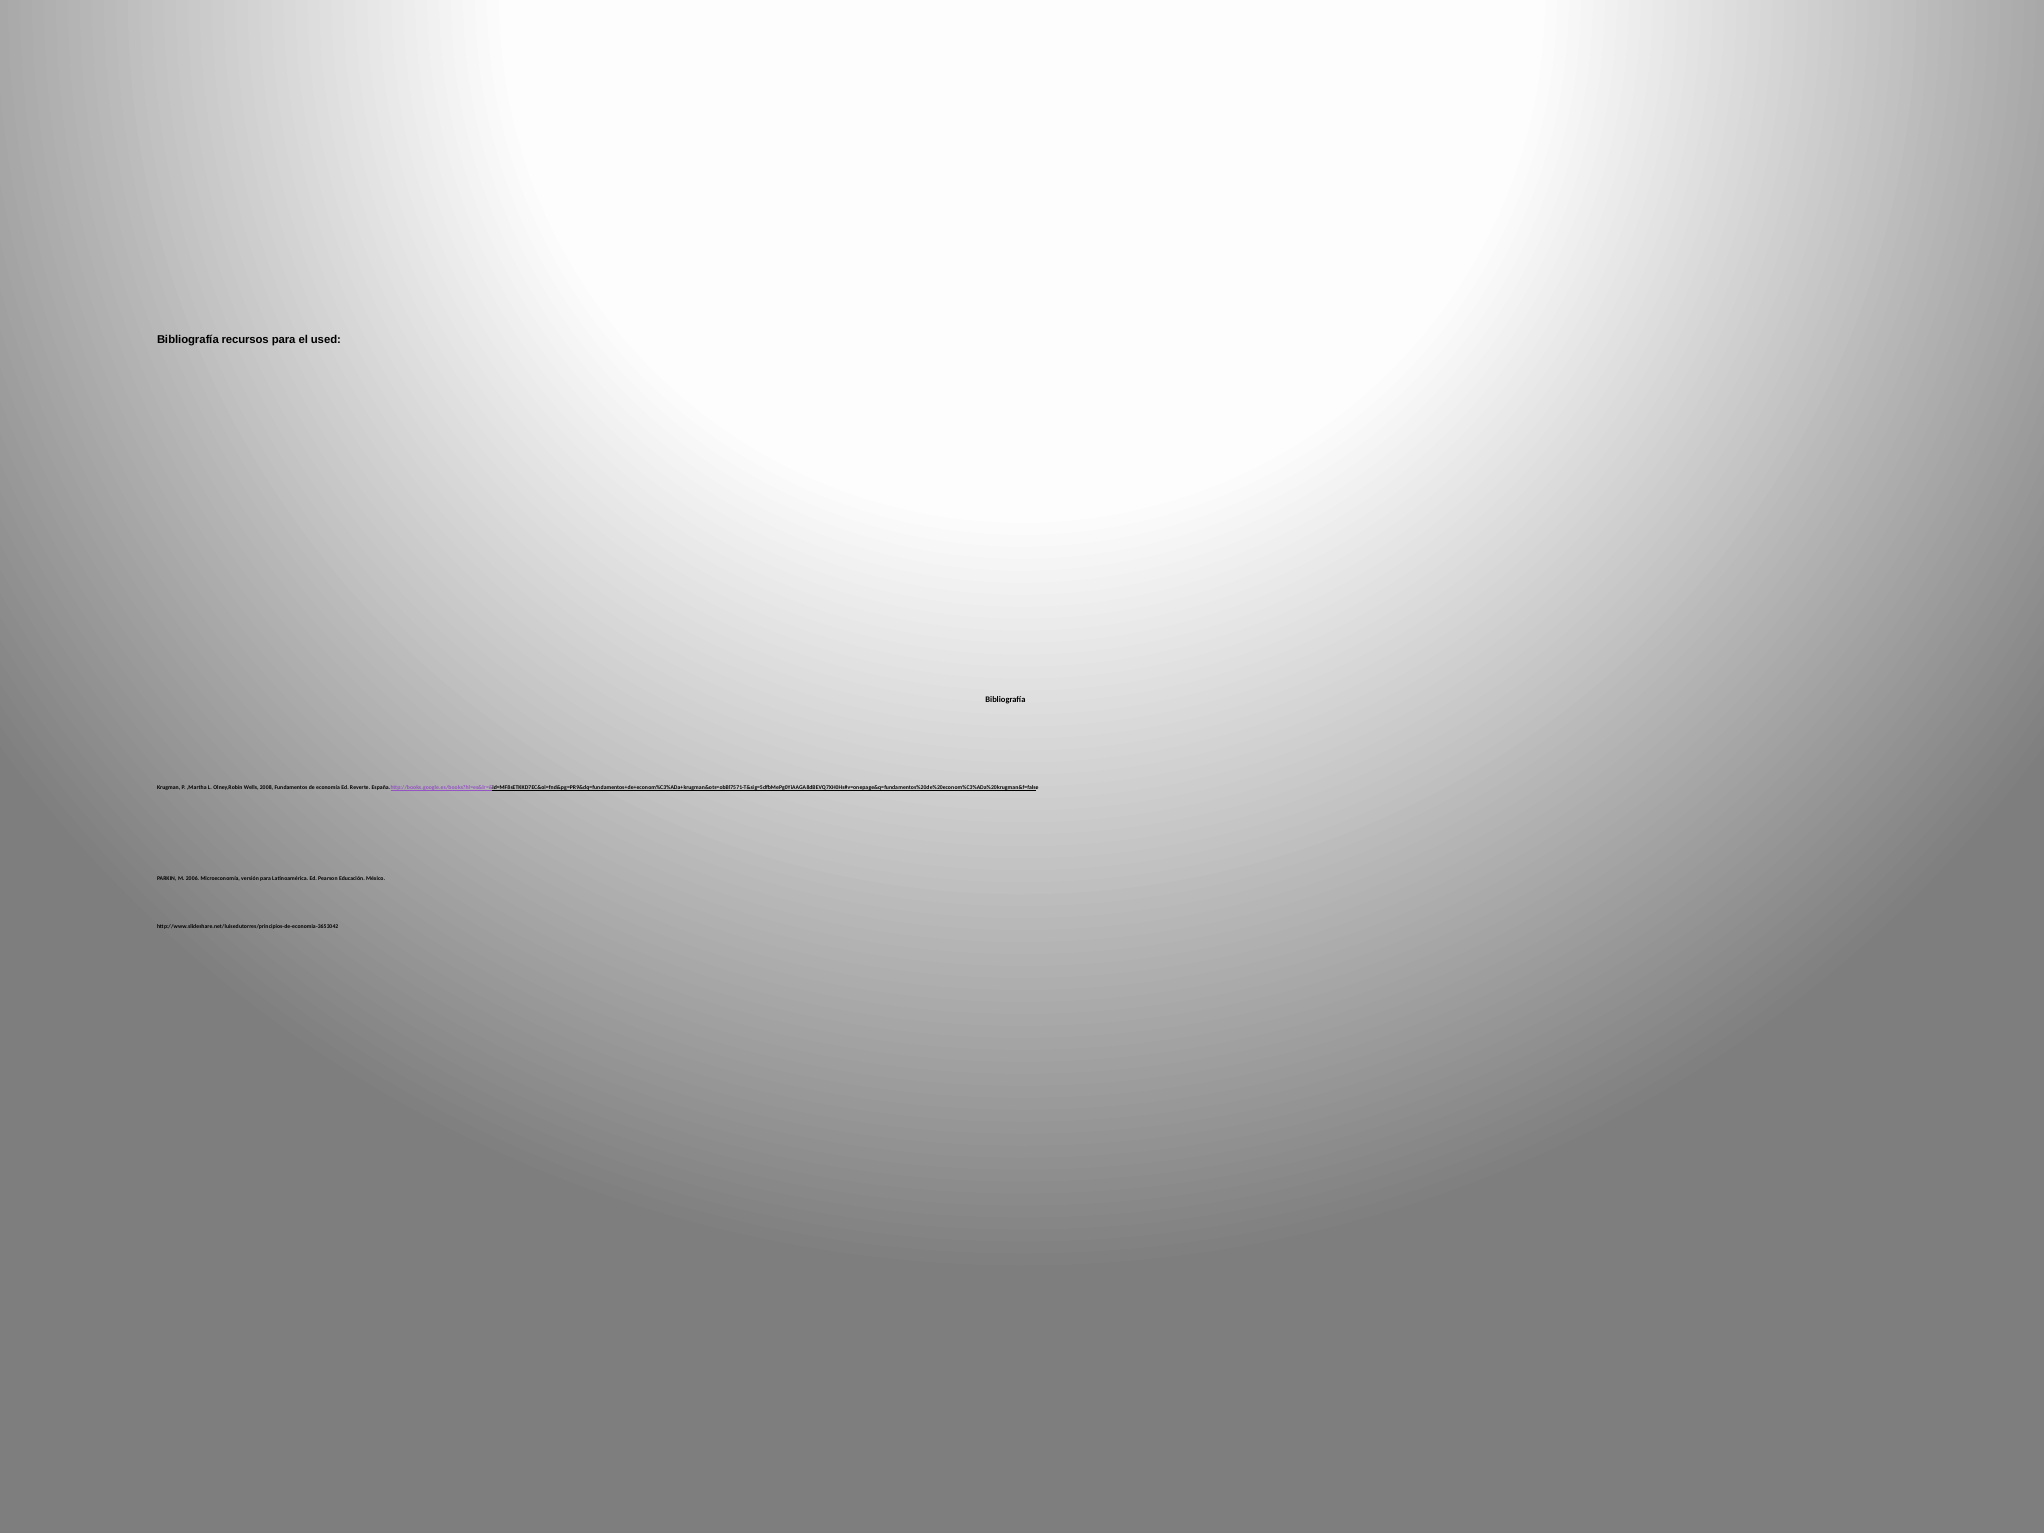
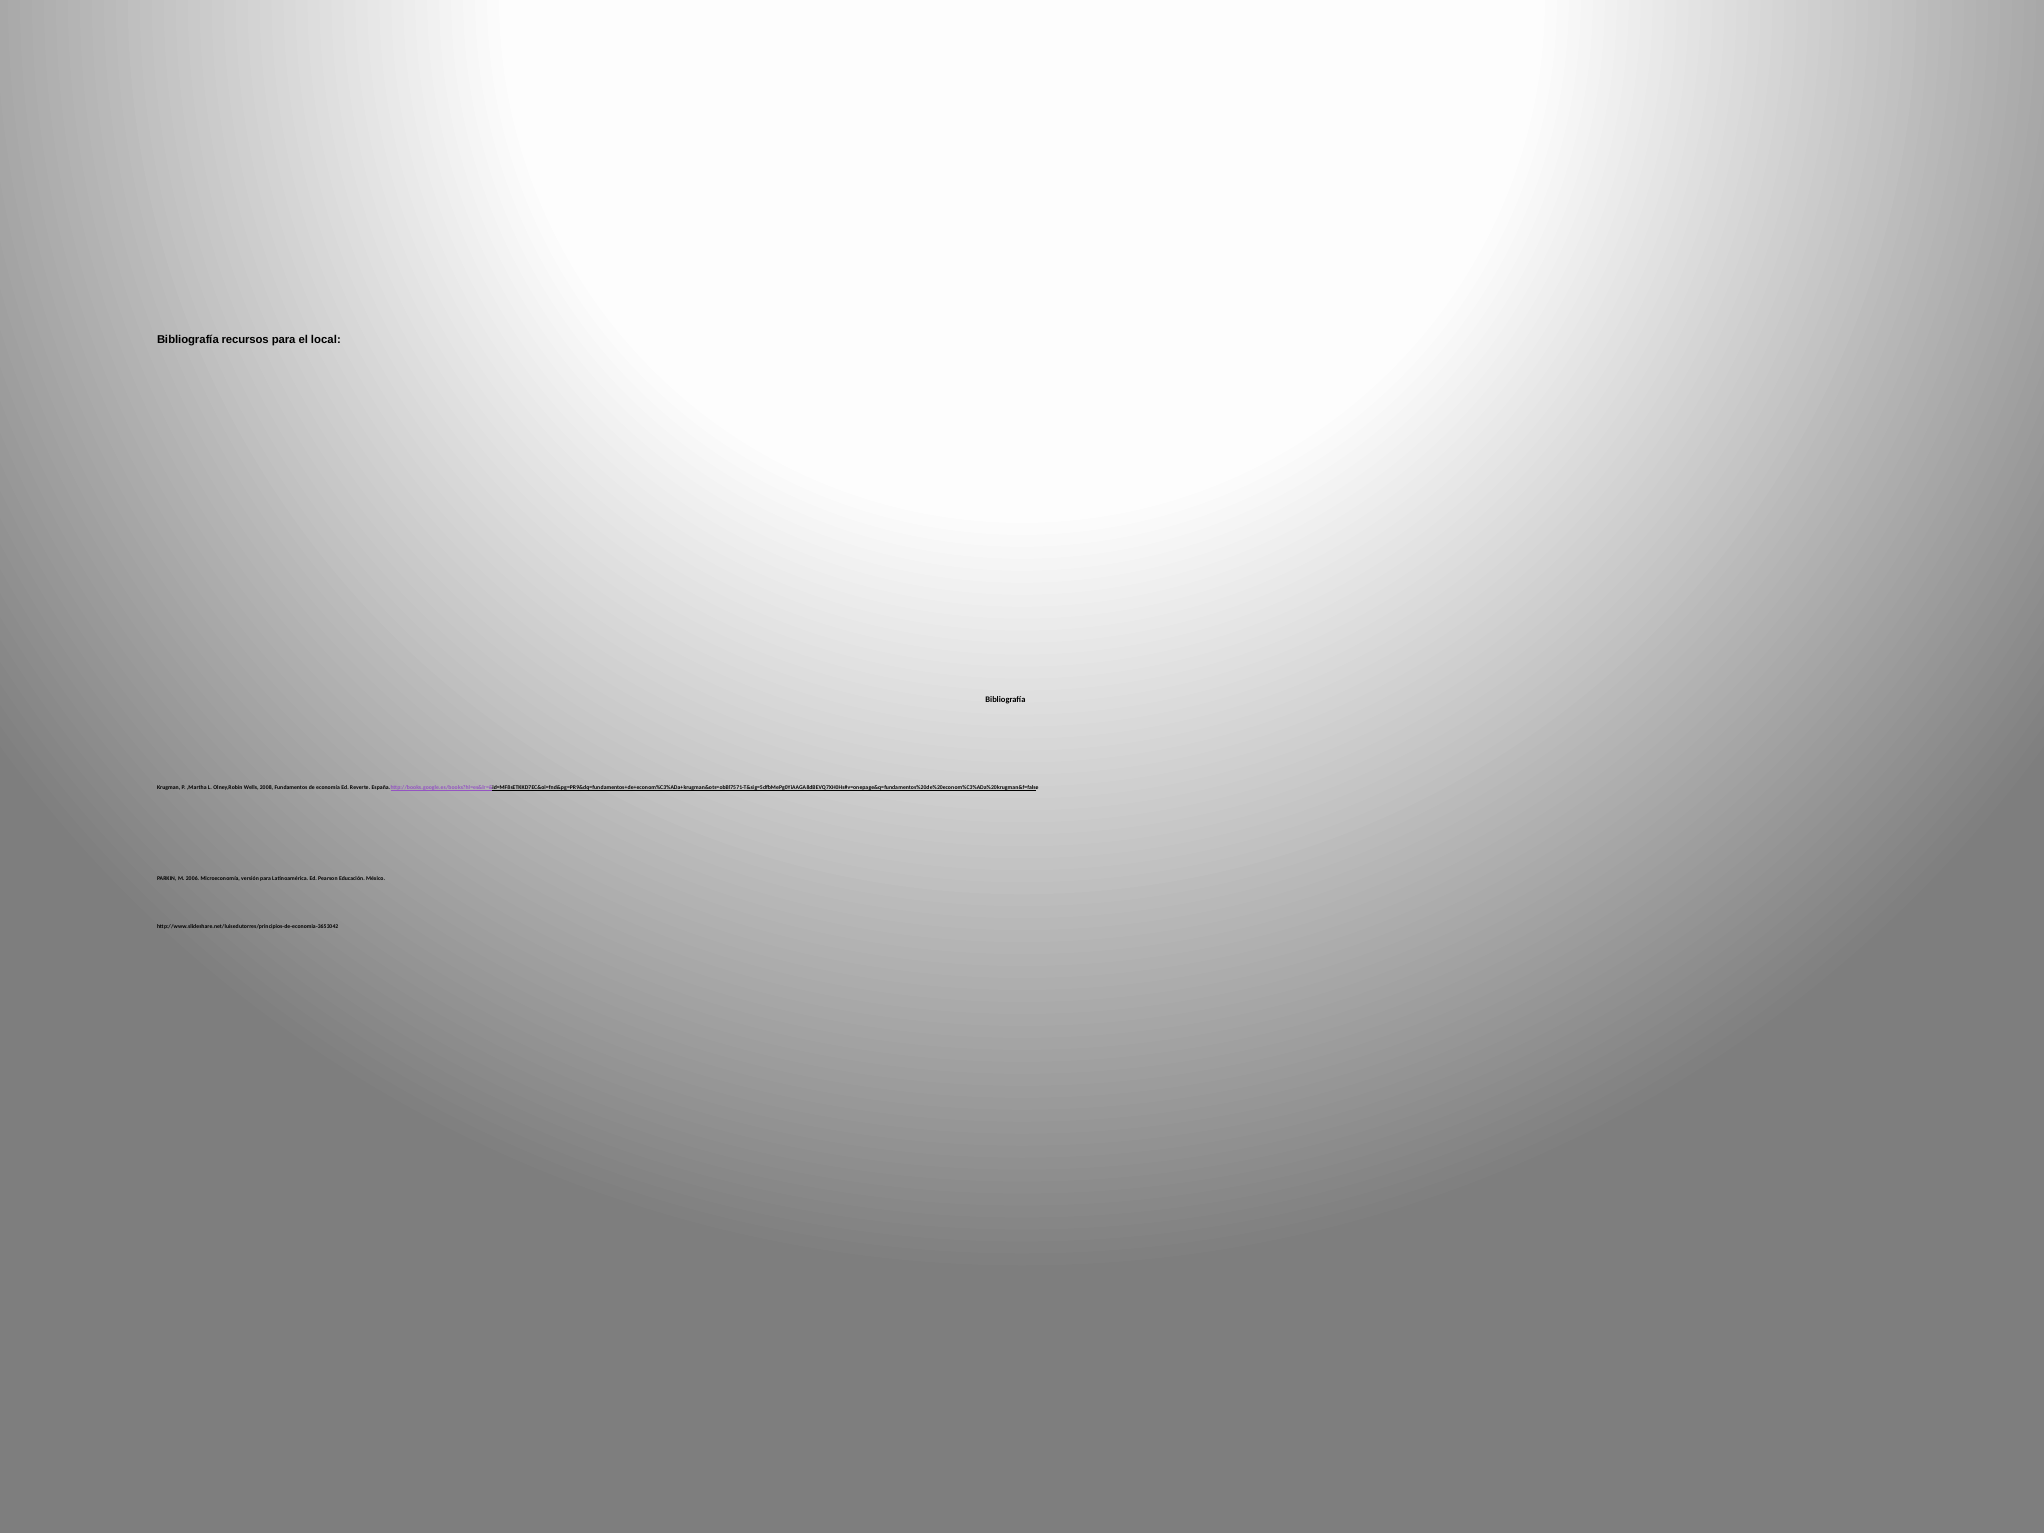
used: used -> local (326, 340)
